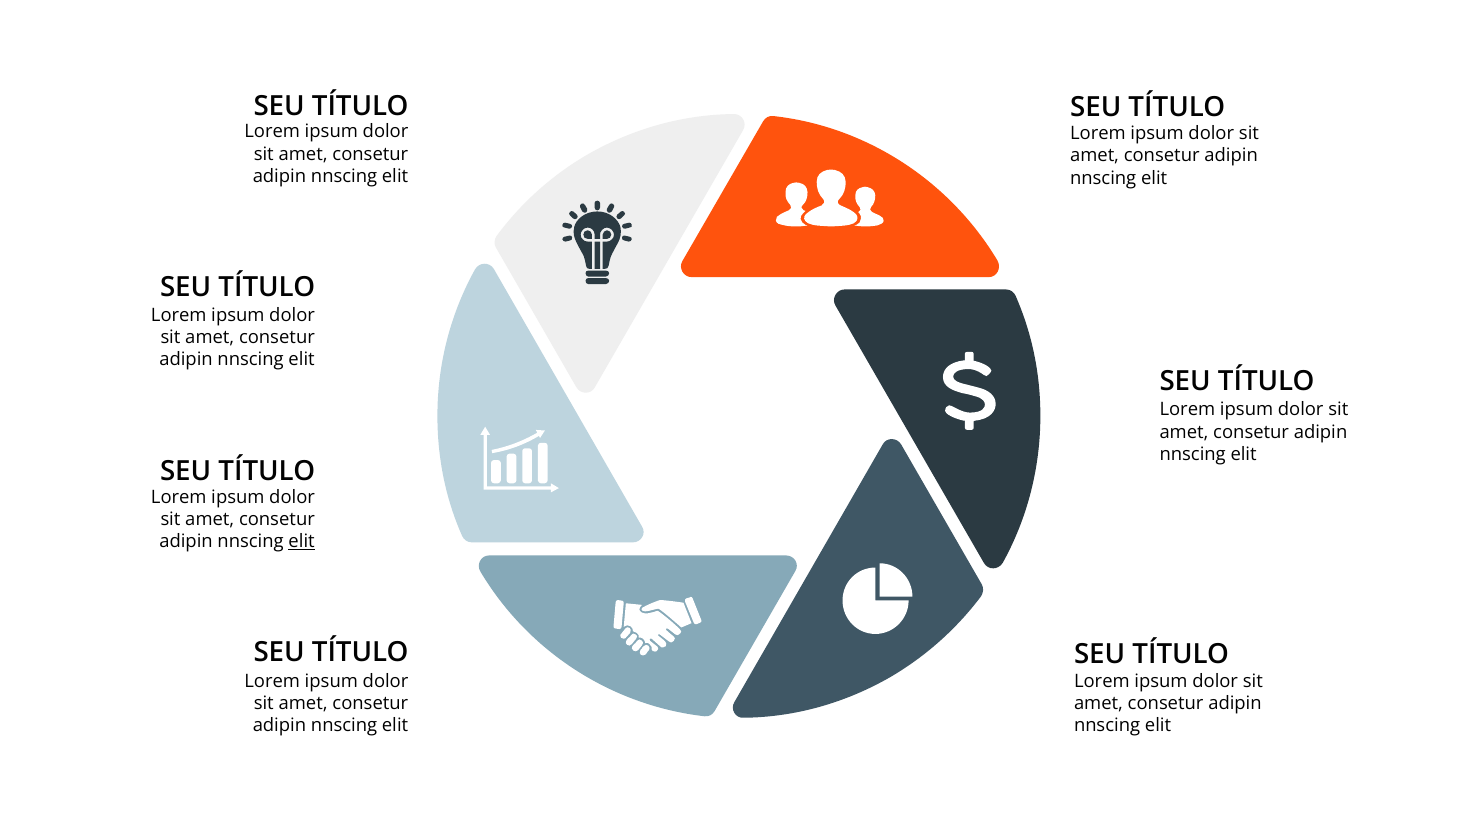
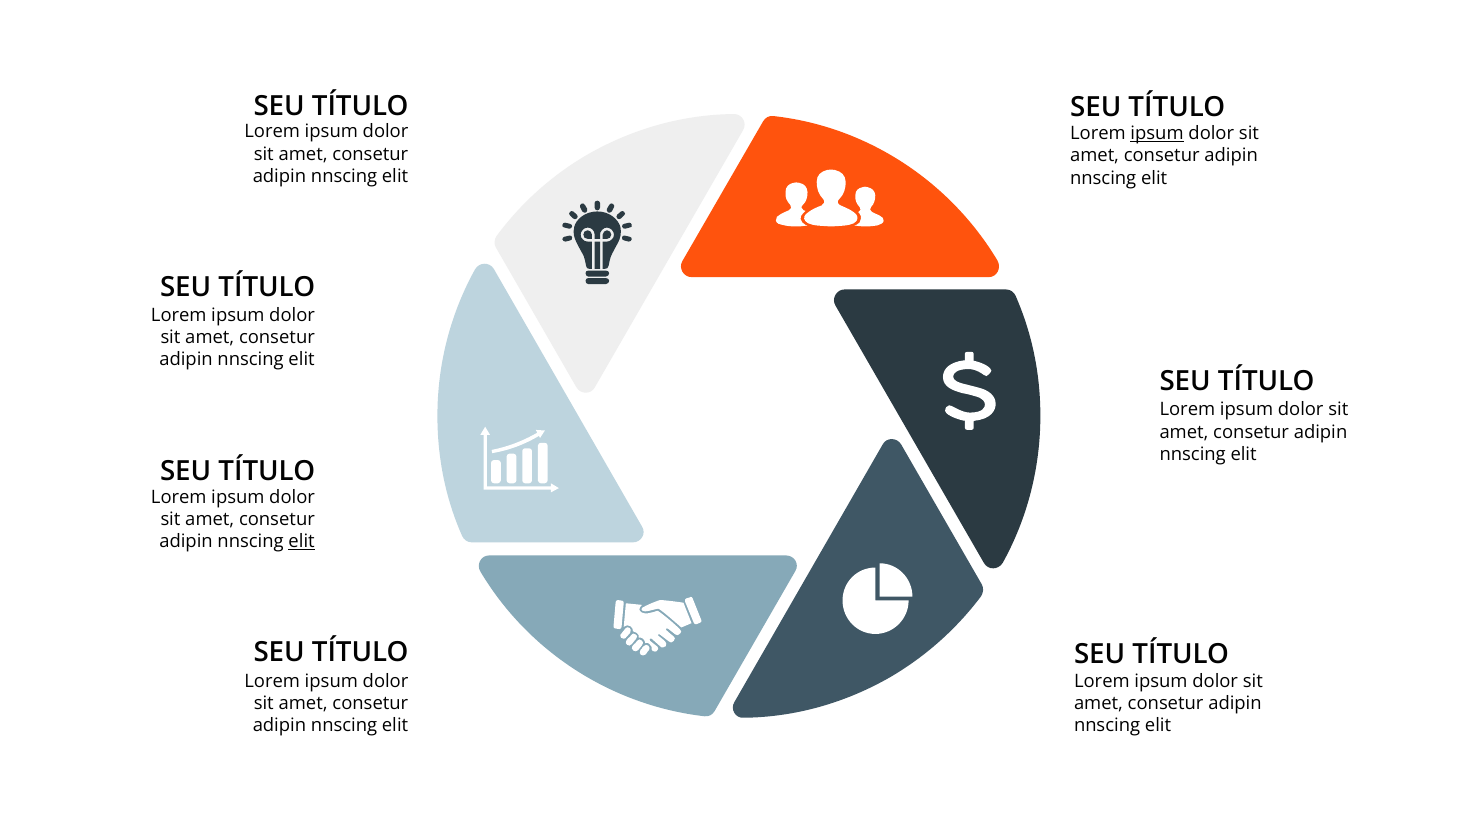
ipsum underline: none -> present (1157, 134)
